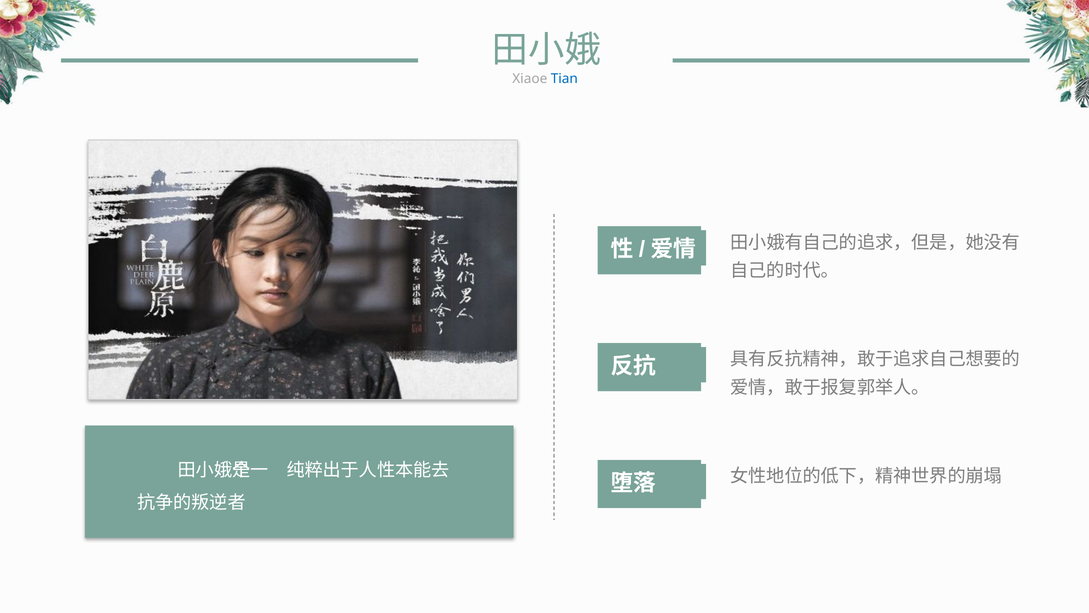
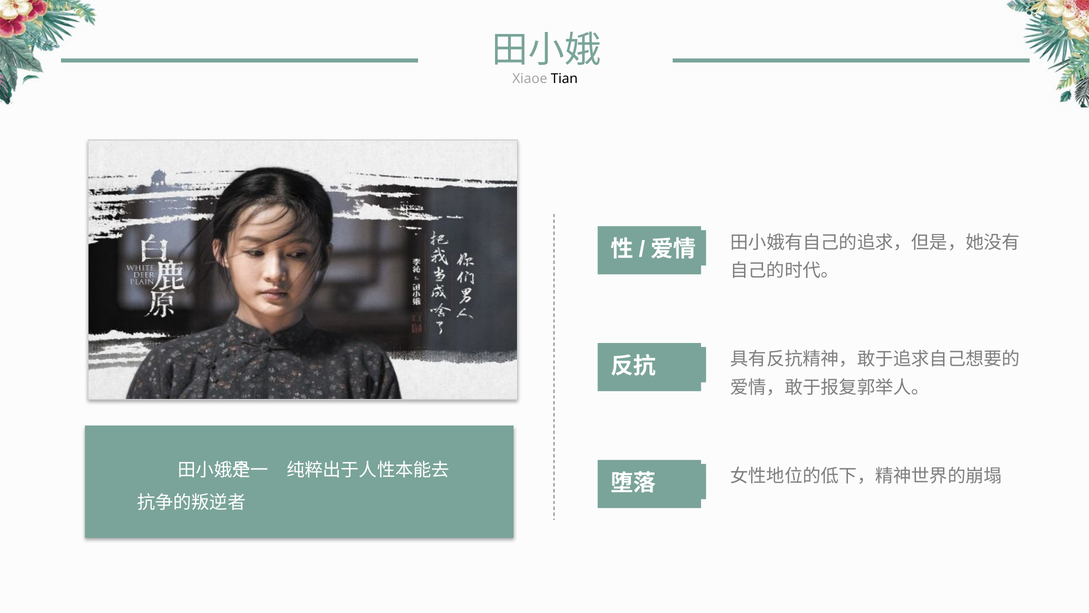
Tian colour: blue -> black (564, 79)
